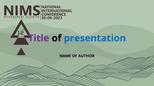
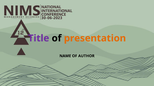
presentation colour: blue -> orange (95, 38)
